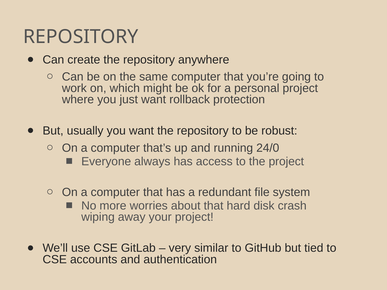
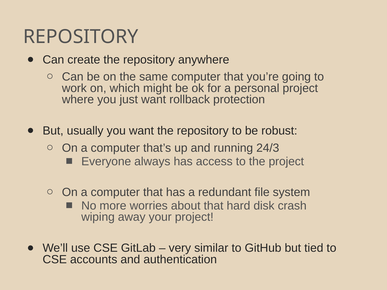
24/0: 24/0 -> 24/3 (268, 148)
